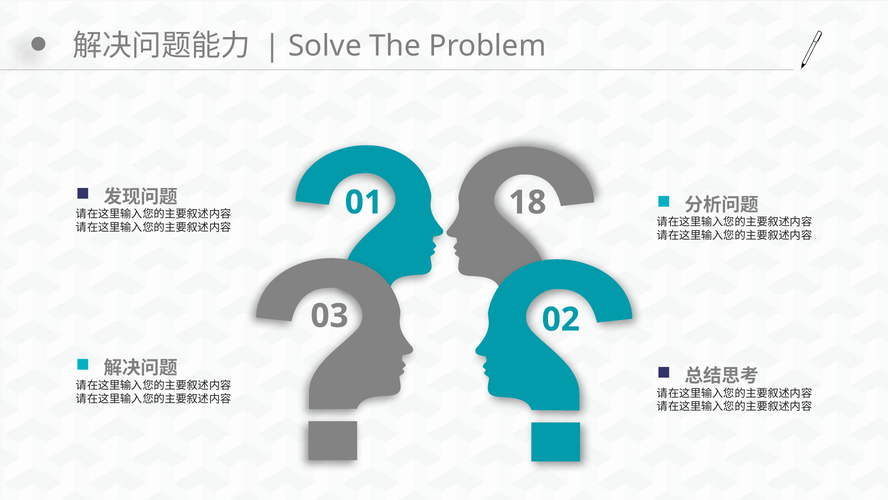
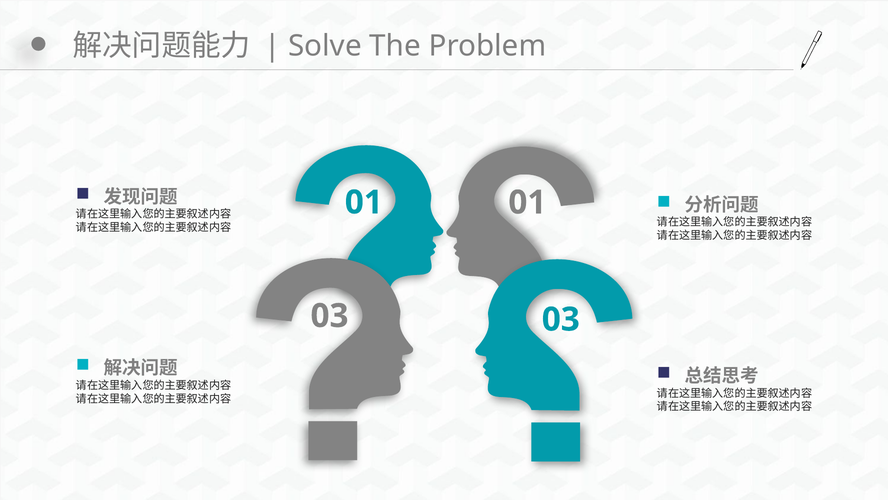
01 18: 18 -> 01 (527, 202)
03 02: 02 -> 03 (561, 319)
